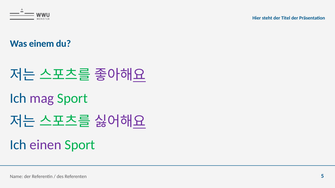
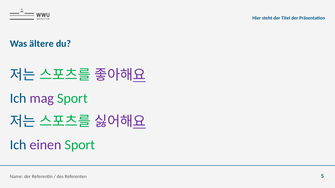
einem: einem -> ältere (41, 44)
